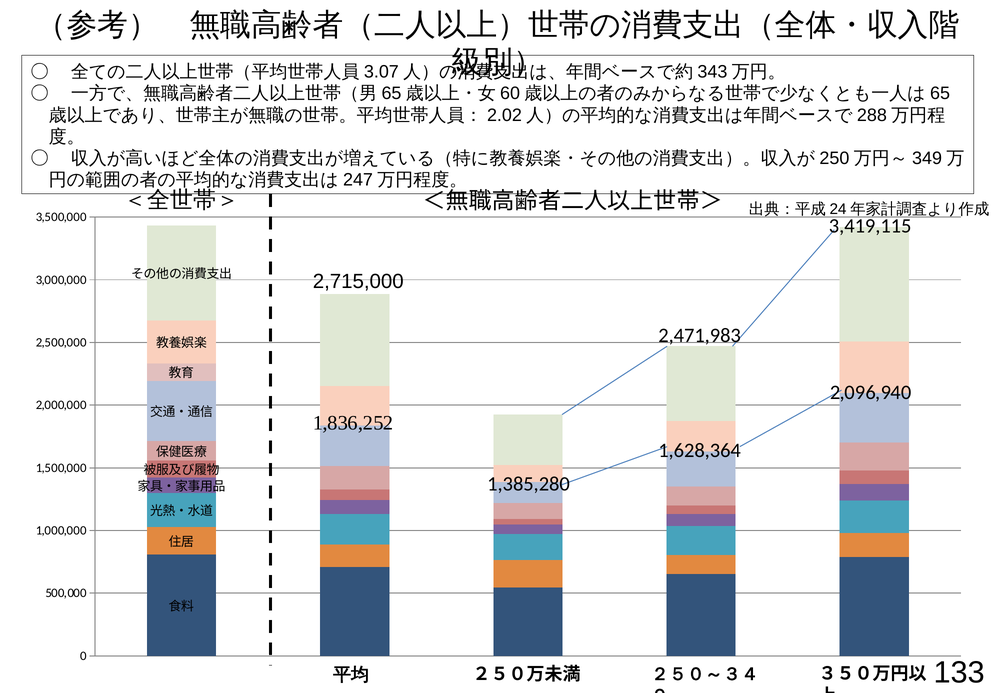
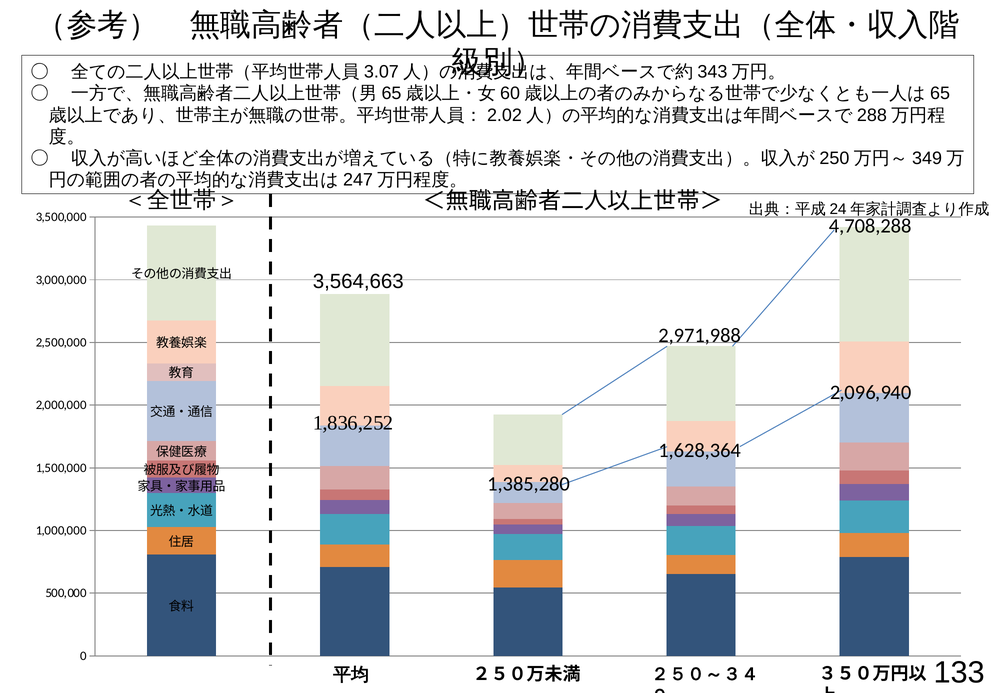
3,419,115: 3,419,115 -> 4,708,288 (870, 226)
2,715,000: 2,715,000 -> 3,564,663 (358, 281)
2,471,983: 2,471,983 -> 2,971,988 (700, 335)
